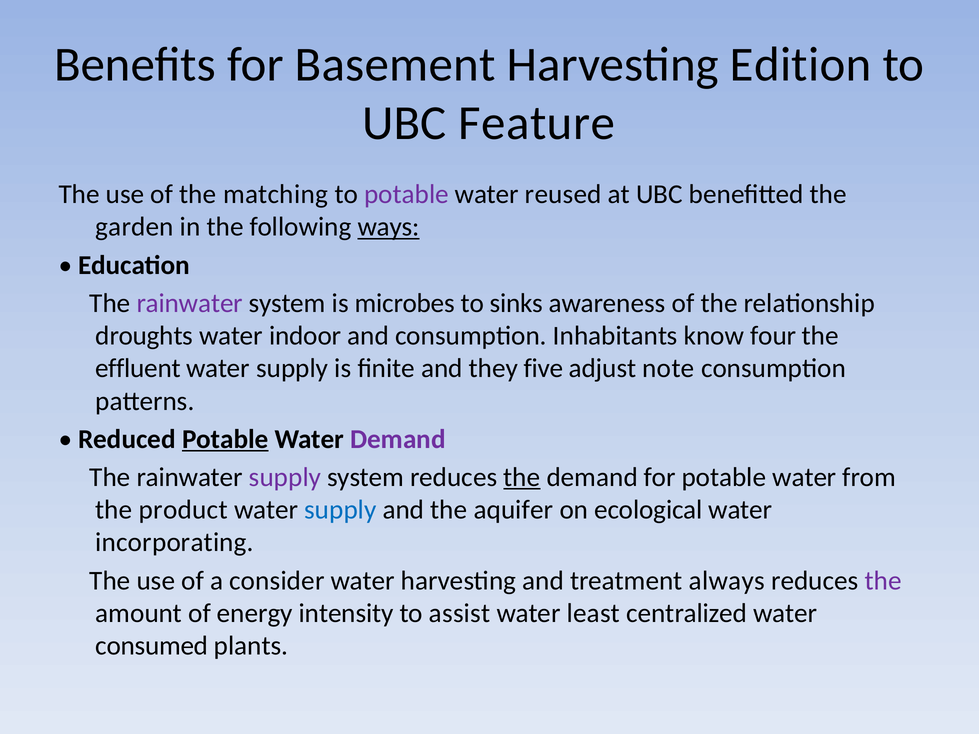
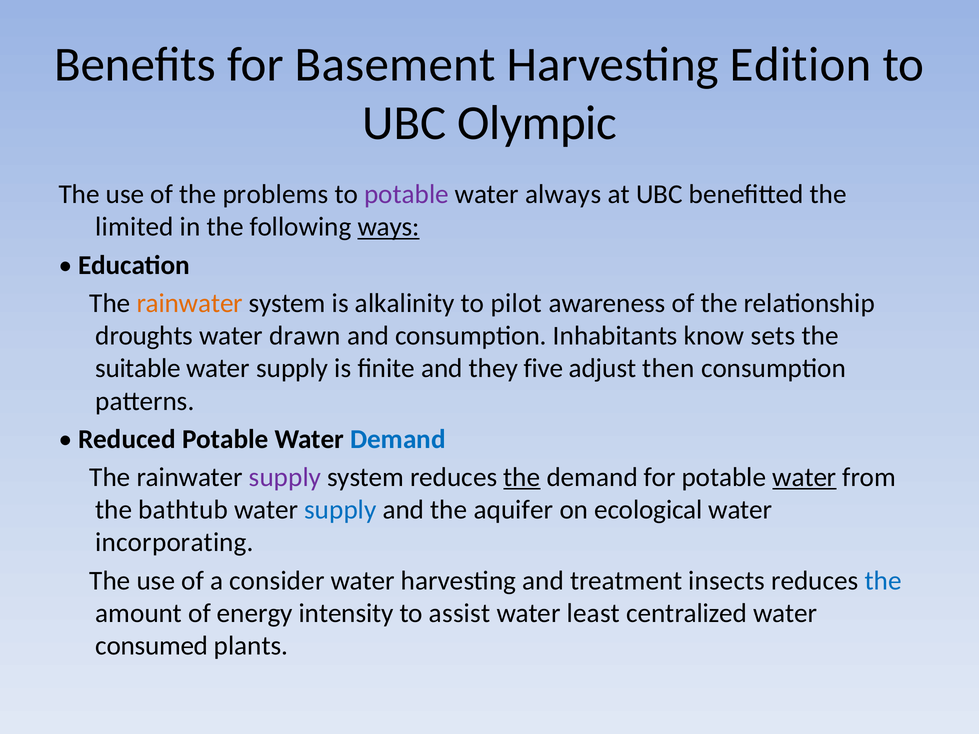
Feature: Feature -> Olympic (537, 123)
matching: matching -> problems (275, 194)
reused: reused -> always (563, 194)
garden: garden -> limited (135, 227)
rainwater colour: purple -> orange (190, 303)
microbes: microbes -> alkalinity (405, 303)
sinks: sinks -> pilot (516, 303)
indoor: indoor -> drawn (305, 336)
four: four -> sets (773, 336)
effluent: effluent -> suitable (138, 369)
note: note -> then (668, 369)
Potable underline: present -> none (225, 439)
Demand colour: purple -> blue (398, 439)
water underline: none -> present (804, 477)
product: product -> bathtub (183, 510)
always: always -> insects (727, 581)
the colour: purple -> blue (883, 581)
